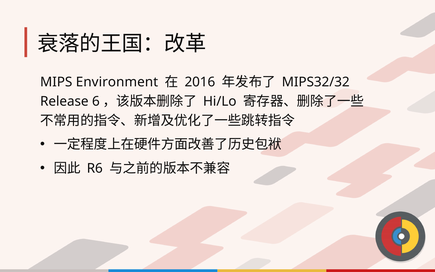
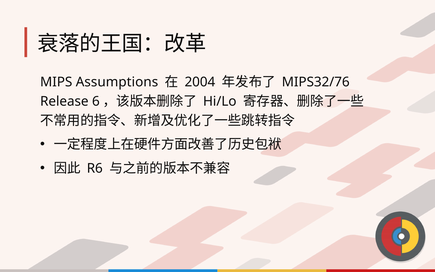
Environment: Environment -> Assumptions (117, 82)
2016: 2016 -> 2004 (200, 82)
MIPS32/32: MIPS32/32 -> MIPS32/76 (316, 82)
